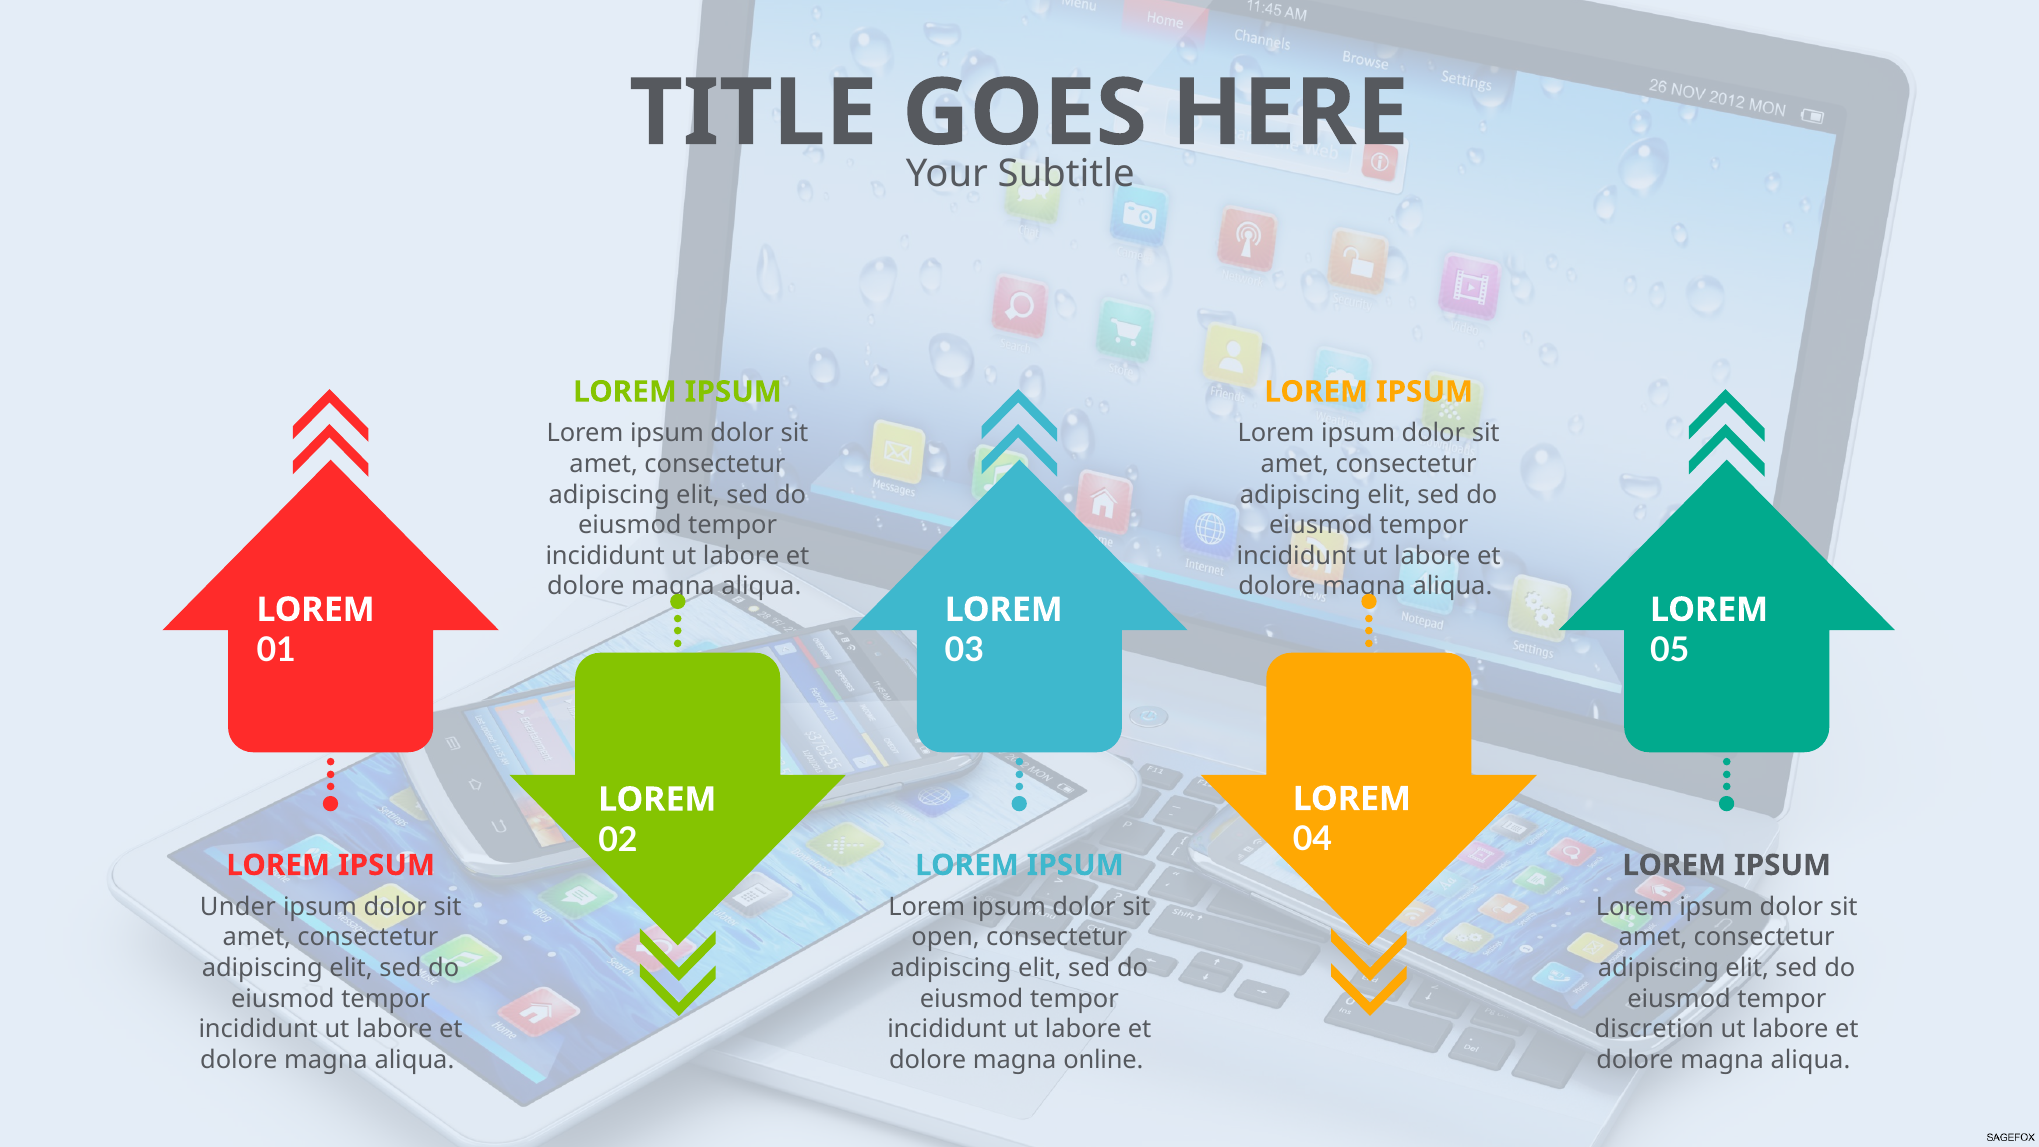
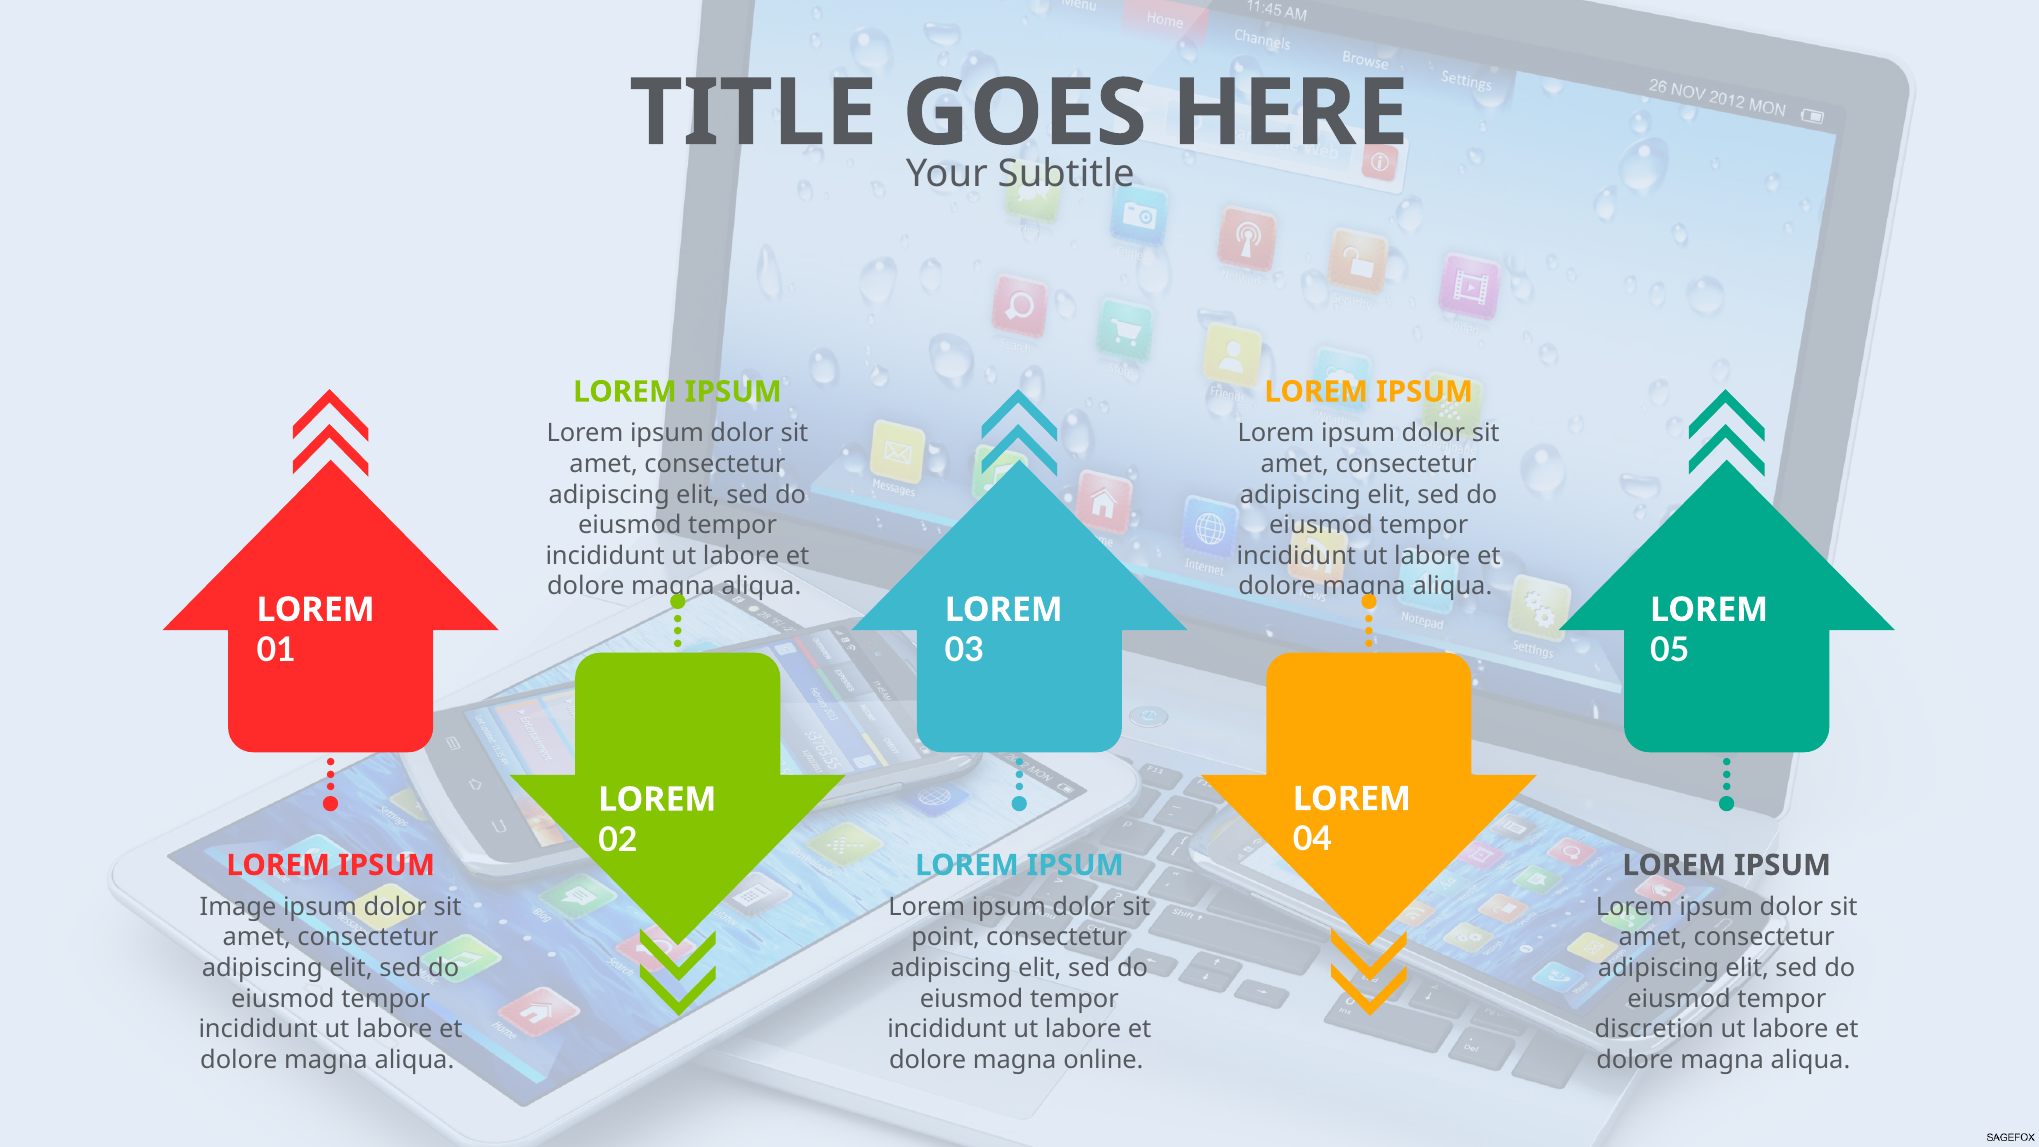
Under: Under -> Image (238, 907)
open: open -> point (946, 937)
